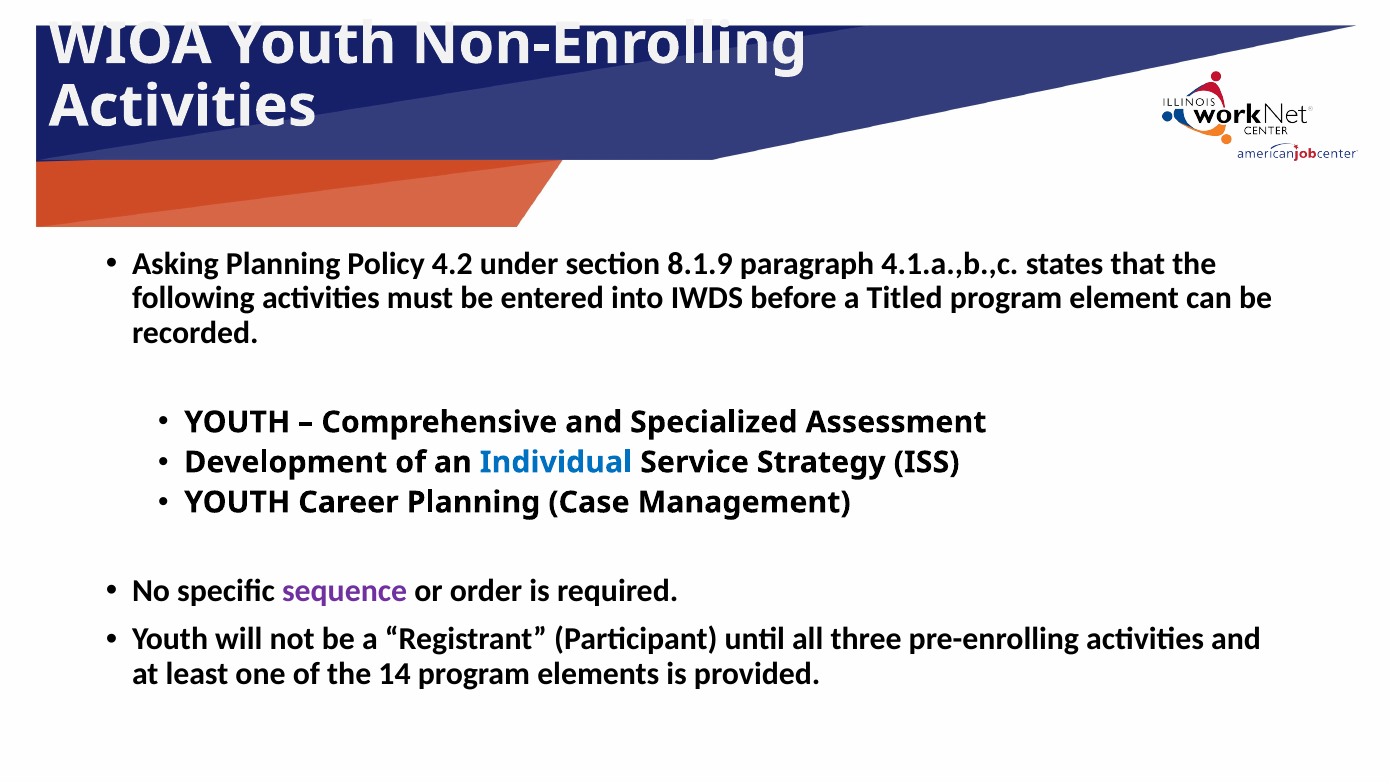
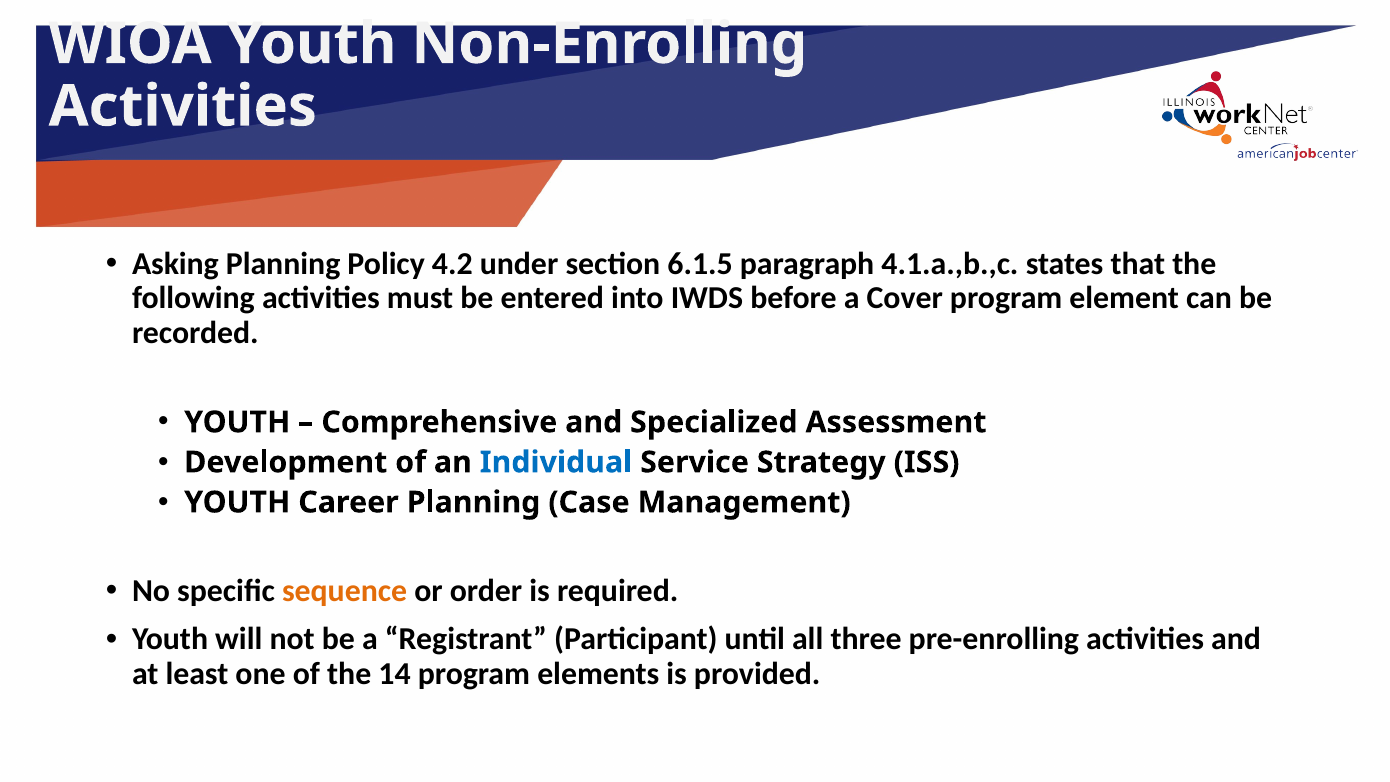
8.1.9: 8.1.9 -> 6.1.5 (700, 264)
Titled: Titled -> Cover (905, 298)
sequence colour: purple -> orange (345, 590)
